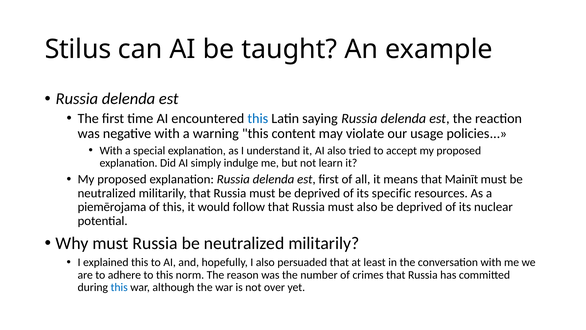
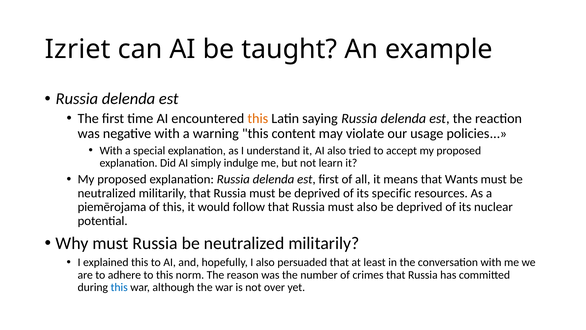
Stilus: Stilus -> Izriet (78, 49)
this colour: blue -> orange (258, 118)
Mainīt: Mainīt -> Wants (461, 179)
